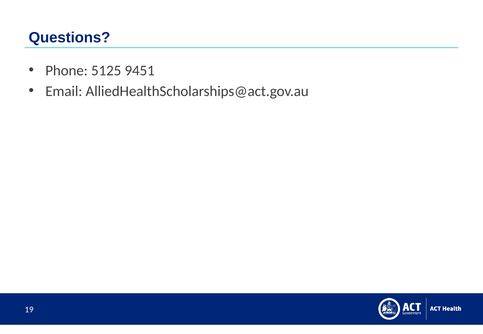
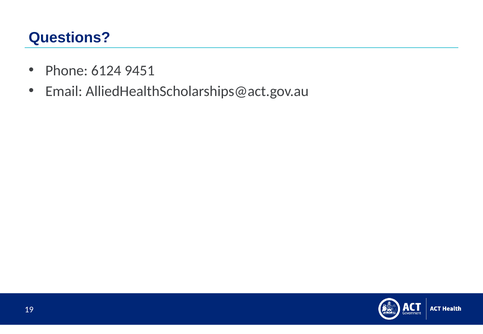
5125: 5125 -> 6124 (106, 71)
